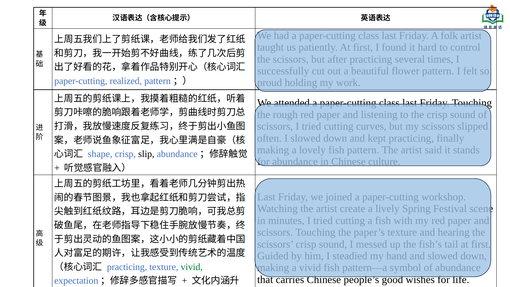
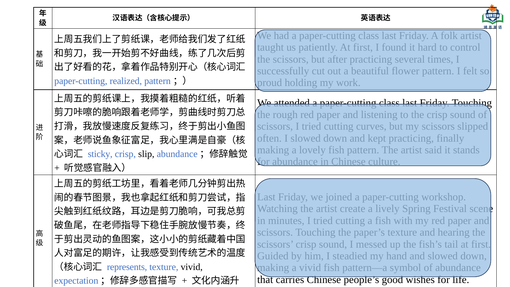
shape: shape -> sticky (100, 154)
practicing: practicing -> represents (127, 267)
vivid colour: green -> black (192, 267)
